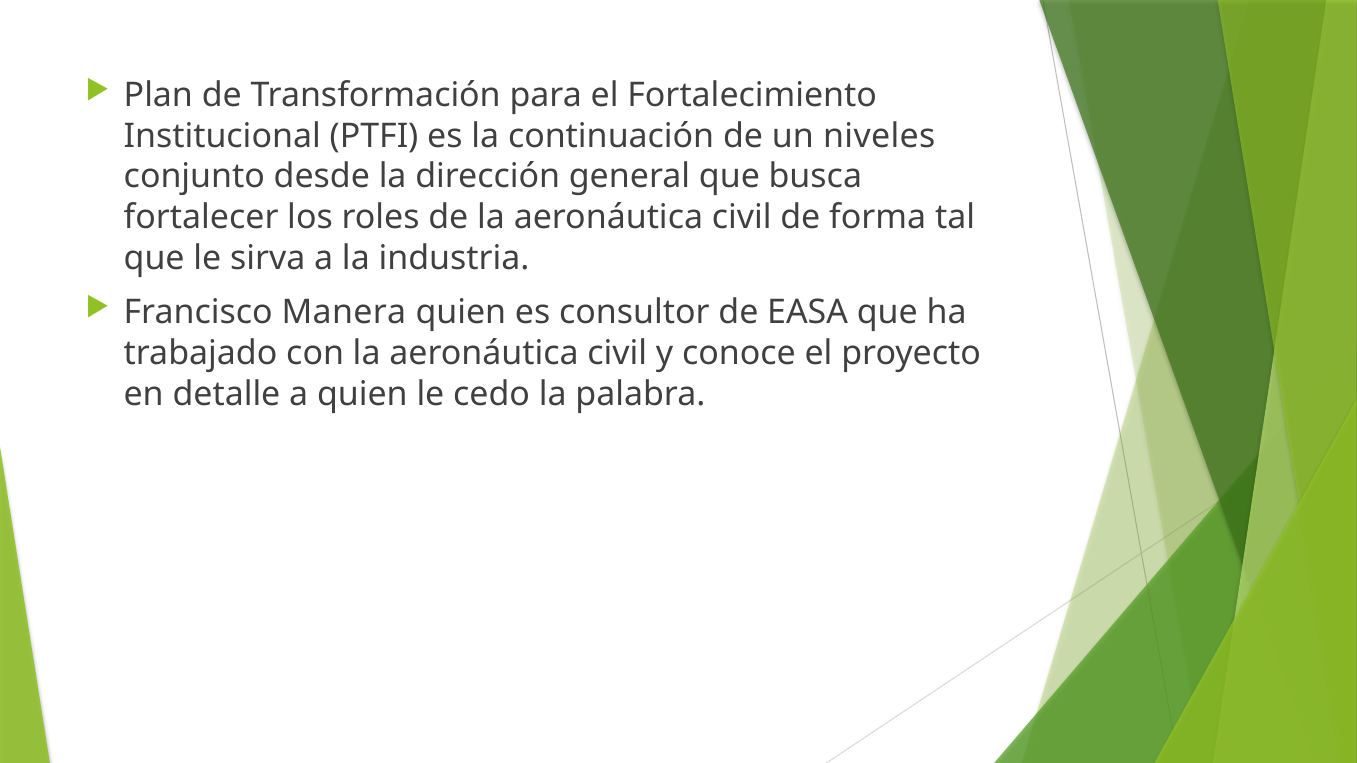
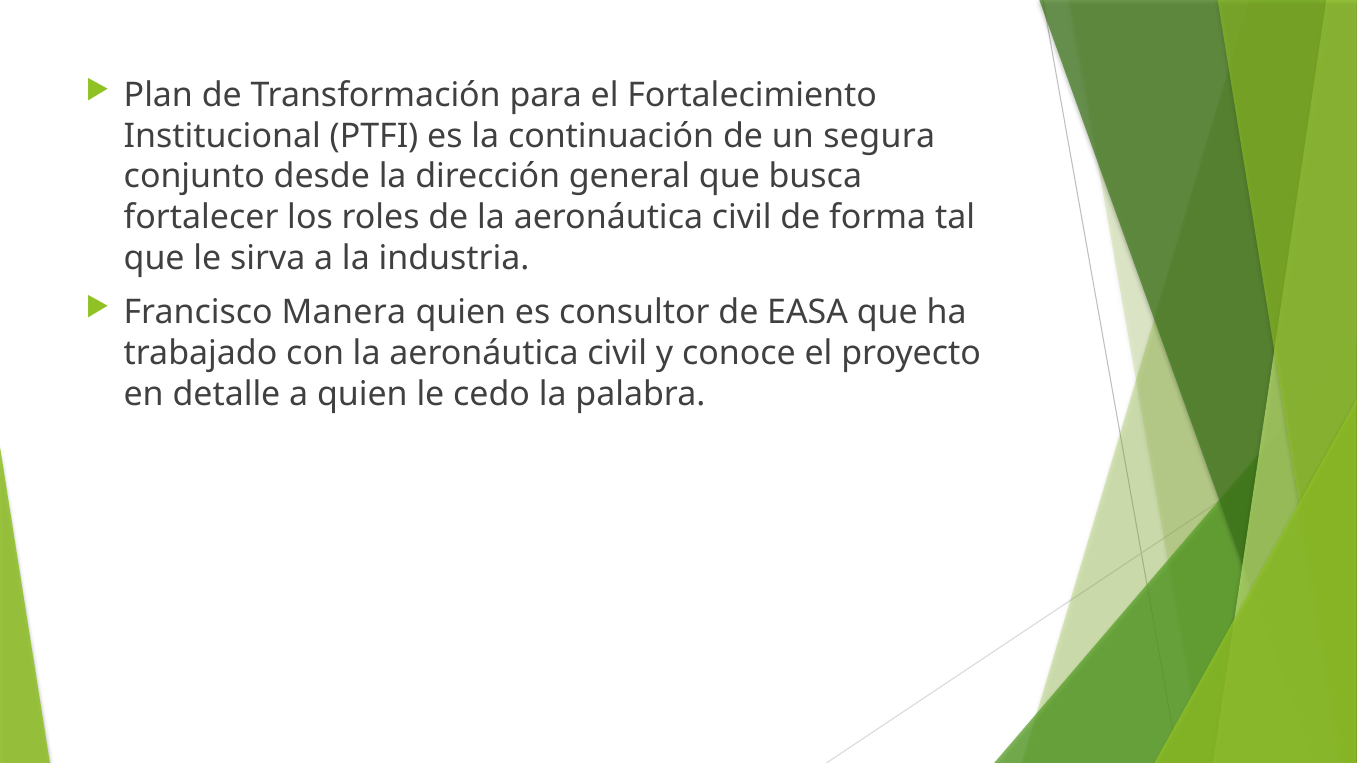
niveles: niveles -> segura (879, 136)
